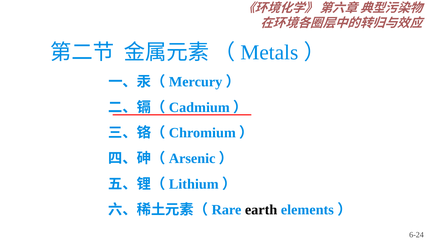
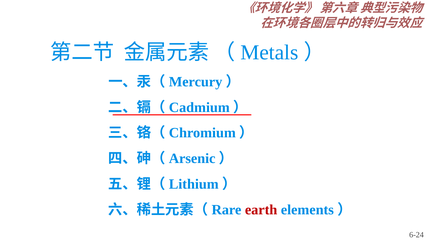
earth colour: black -> red (261, 210)
